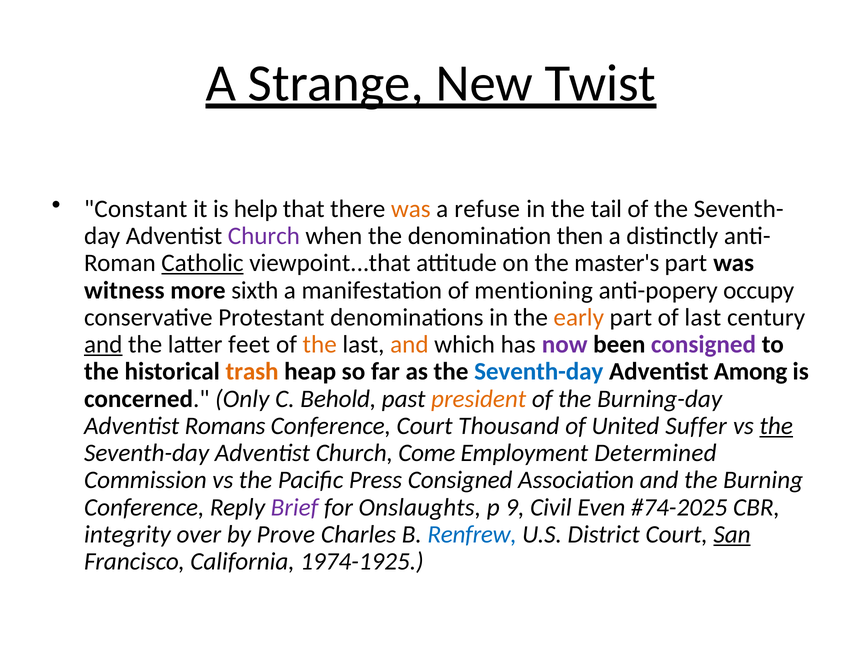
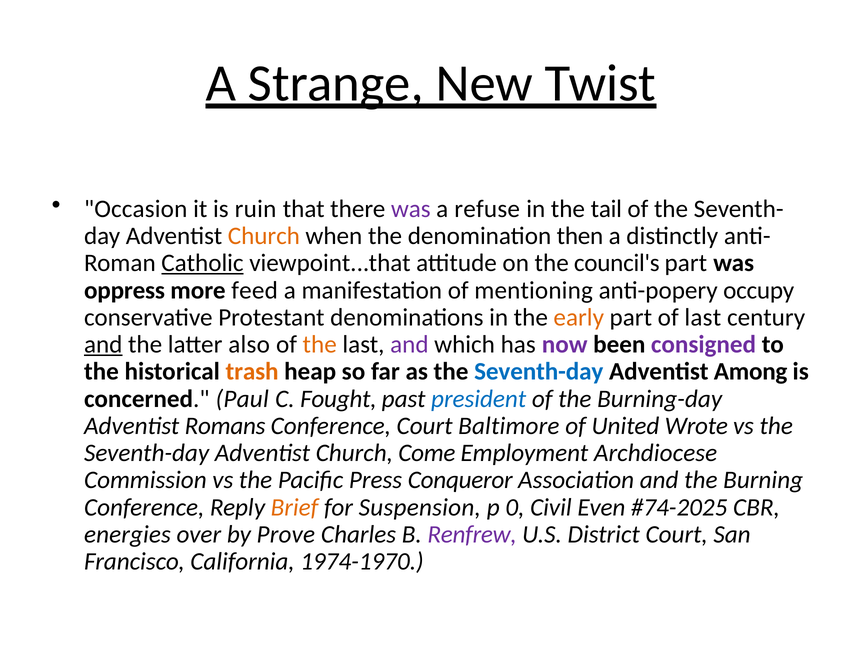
Constant: Constant -> Occasion (136, 209)
help: help -> ruin (256, 209)
was colour: orange -> purple (411, 209)
Church colour: purple -> orange (264, 236)
master's: master's -> council's (617, 263)
witness: witness -> oppress (124, 291)
sixth: sixth -> feed (255, 291)
feet: feet -> also (249, 345)
and colour: orange -> purple (409, 345)
Only: Only -> Paul (242, 399)
Behold: Behold -> Fought (338, 399)
president colour: orange -> blue (479, 399)
Thousand: Thousand -> Baltimore (509, 426)
Suffer: Suffer -> Wrote (696, 426)
the underline: present -> none (776, 426)
Determined: Determined -> Archdiocese (656, 453)
Press Consigned: Consigned -> Conqueror (460, 481)
Brief colour: purple -> orange (295, 508)
Onslaughts: Onslaughts -> Suspension (420, 508)
9: 9 -> 0 (515, 508)
integrity: integrity -> energies (127, 535)
Renfrew colour: blue -> purple (472, 535)
San underline: present -> none (732, 535)
1974-1925: 1974-1925 -> 1974-1970 (362, 562)
